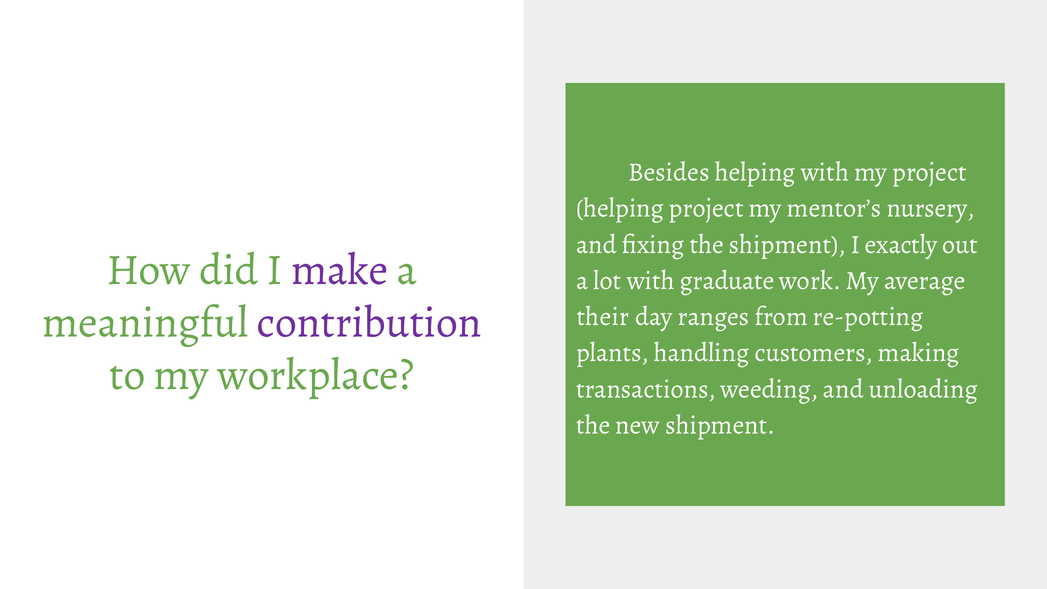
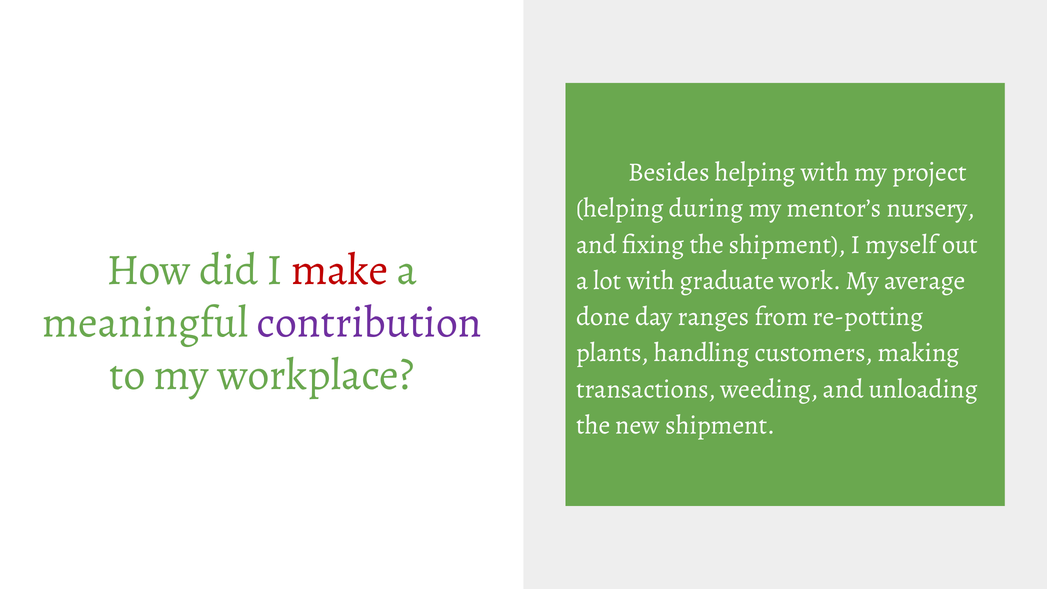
helping project: project -> during (706, 208)
exactly: exactly -> myself (901, 244)
make colour: purple -> red (340, 270)
their: their -> done (603, 317)
